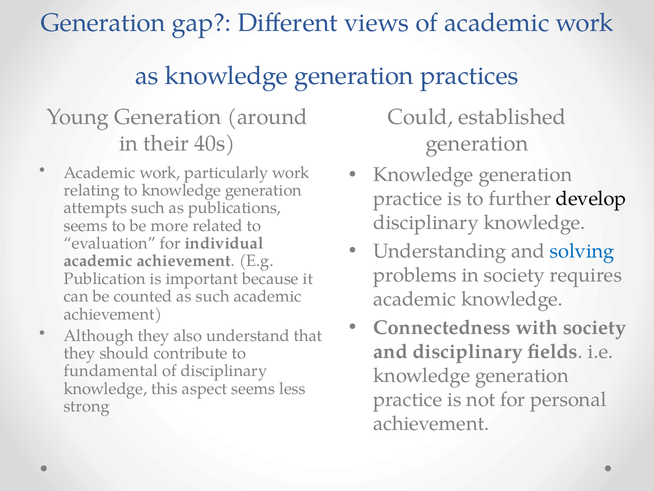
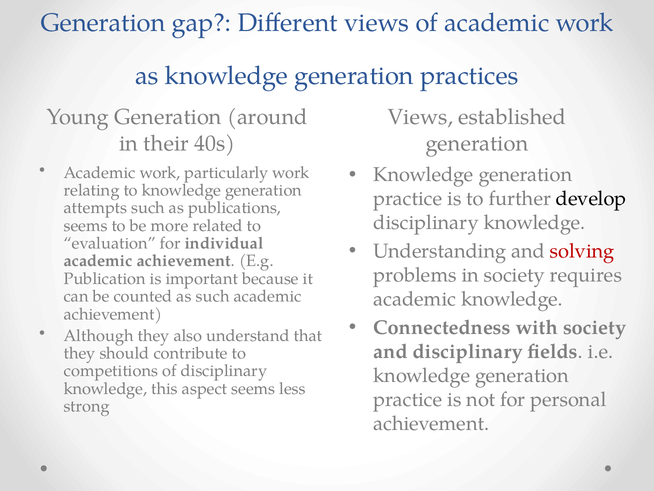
Could: Could -> Views (420, 117)
solving colour: blue -> red (582, 251)
fundamental: fundamental -> competitions (111, 371)
